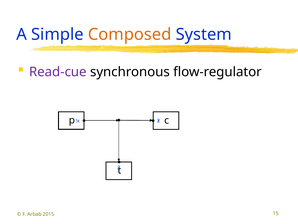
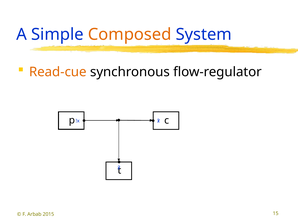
Read-cue colour: purple -> orange (58, 72)
